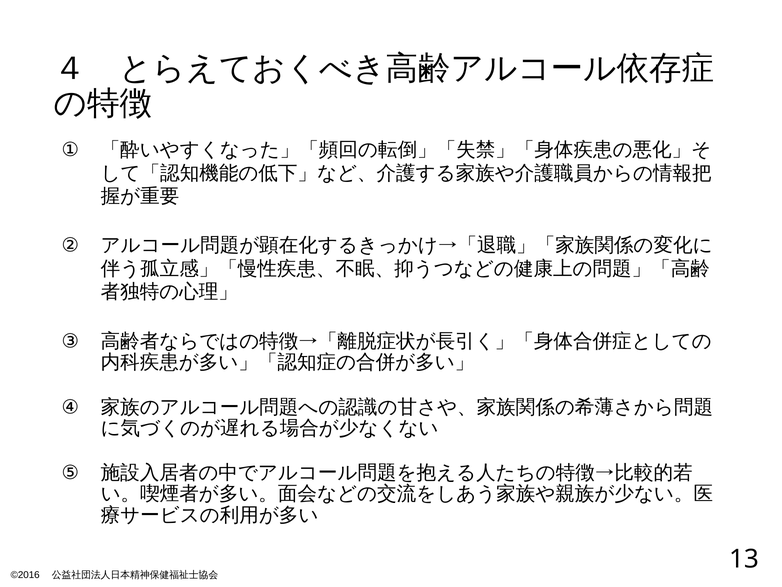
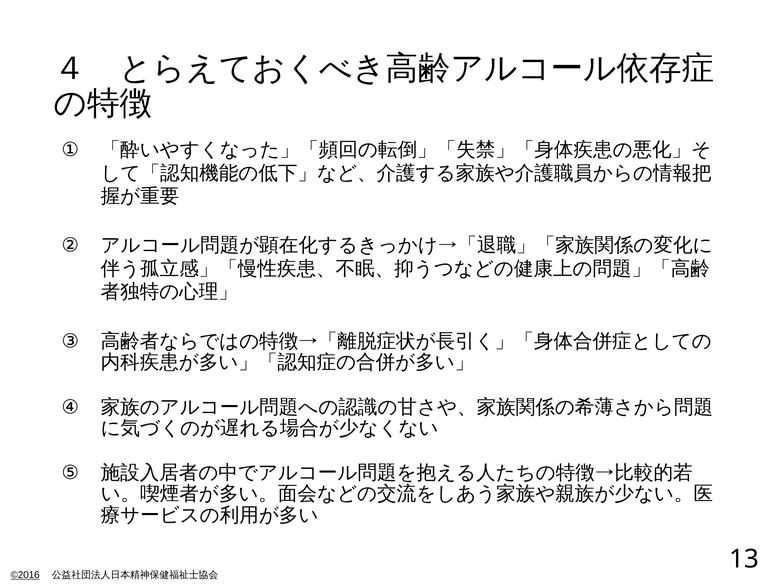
©2016 underline: none -> present (25, 575)
